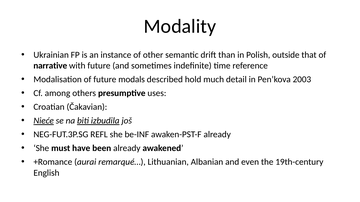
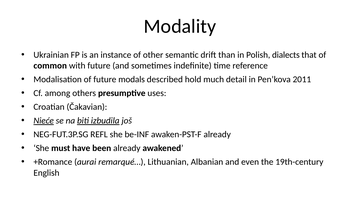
outside: outside -> dialects (286, 55)
narrative: narrative -> common (50, 66)
2003: 2003 -> 2011 (302, 80)
